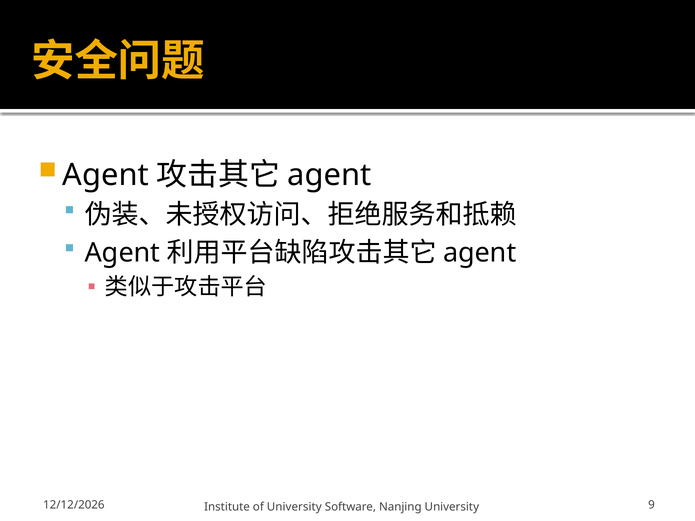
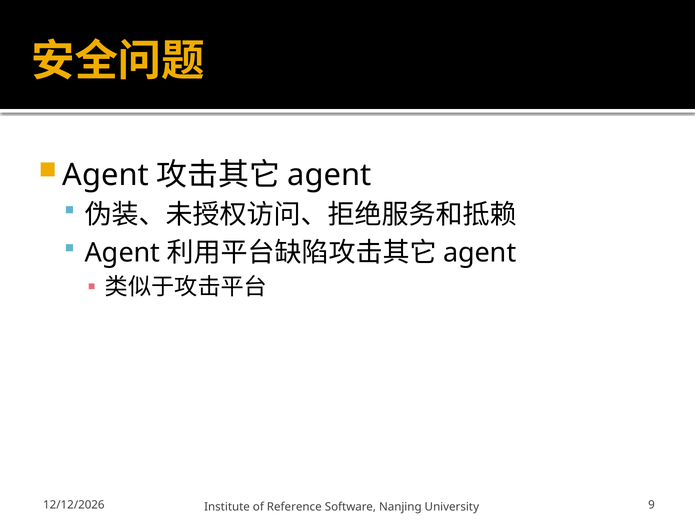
of University: University -> Reference (294, 507)
